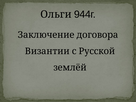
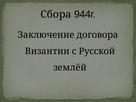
Ольги: Ольги -> Сбора (56, 14)
